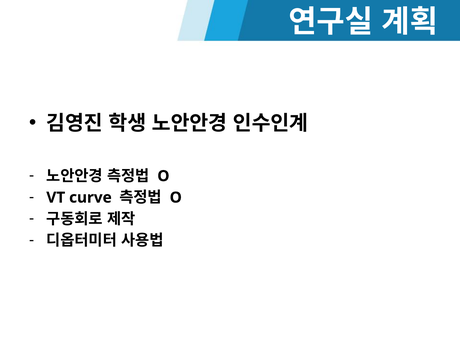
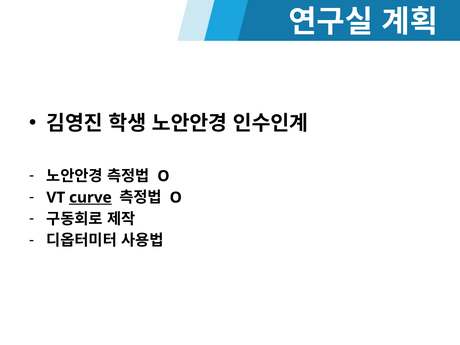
curve underline: none -> present (90, 198)
